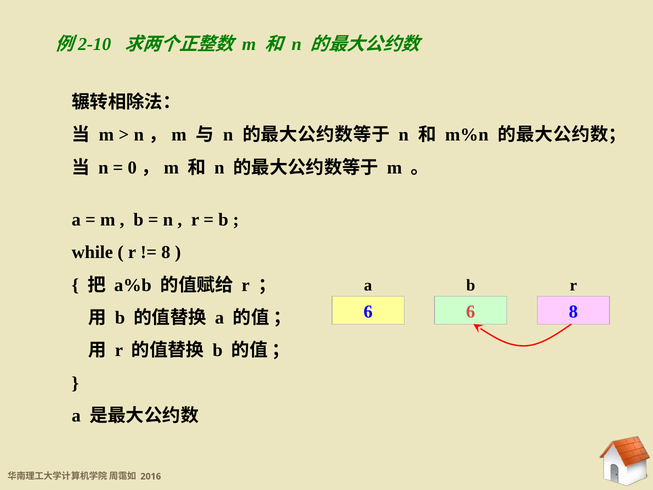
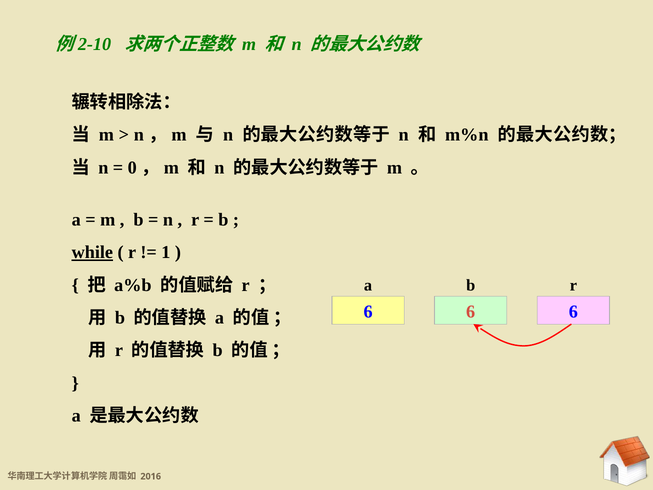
while underline: none -> present (92, 252)
8: 8 -> 1 (166, 252)
6 6 8: 8 -> 6 (573, 311)
